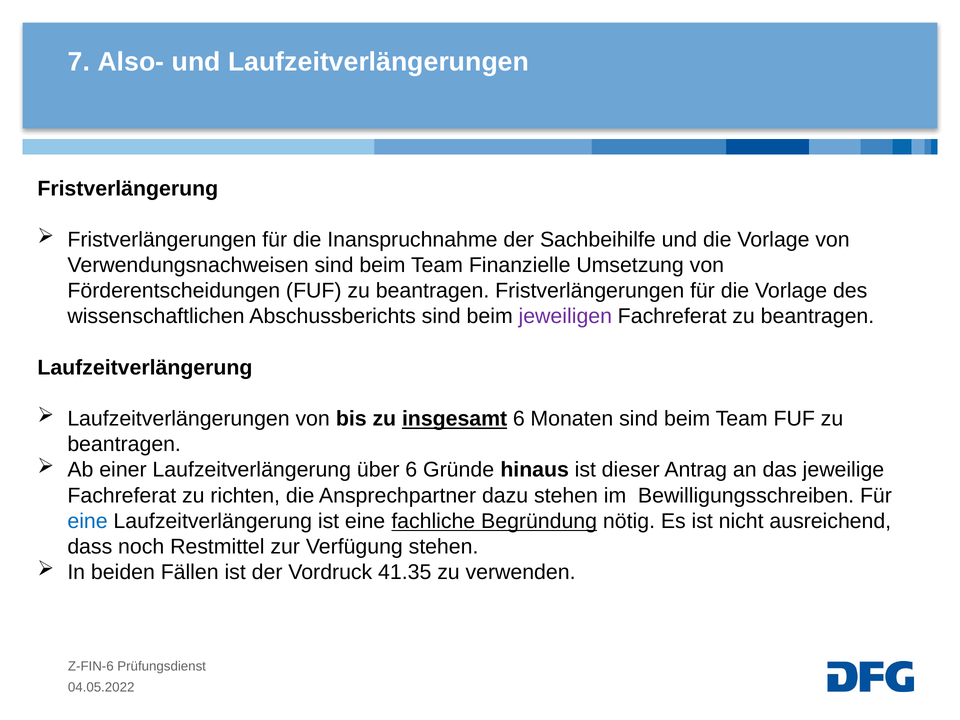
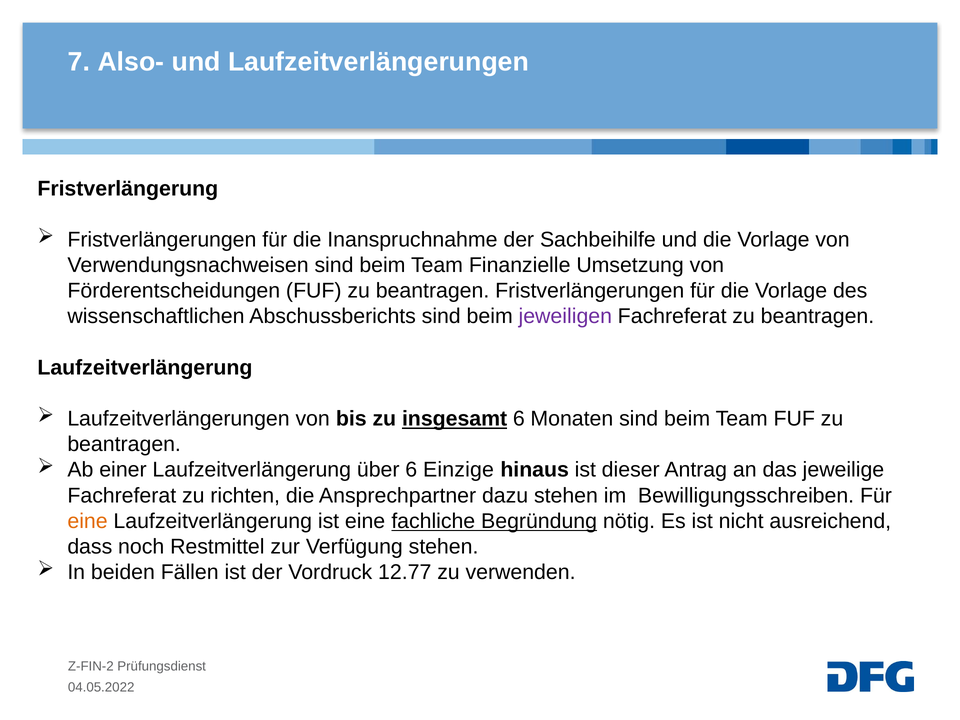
Gründe: Gründe -> Einzige (459, 470)
eine colour: blue -> orange (88, 521)
41.35: 41.35 -> 12.77 (405, 572)
Z-FIN-6: Z-FIN-6 -> Z-FIN-2 (91, 666)
